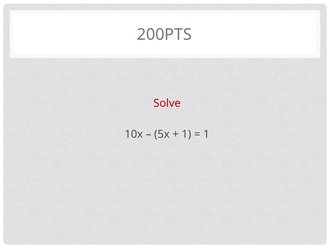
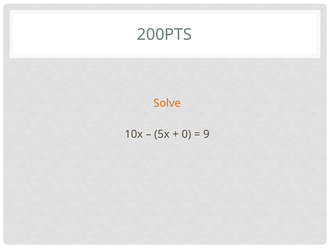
Solve colour: red -> orange (167, 103)
1: 1 -> 0 (186, 134)
1: 1 -> 9 (206, 134)
